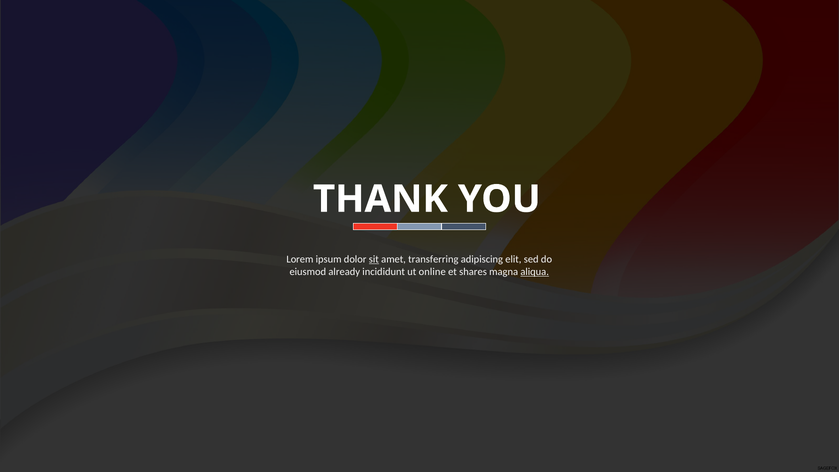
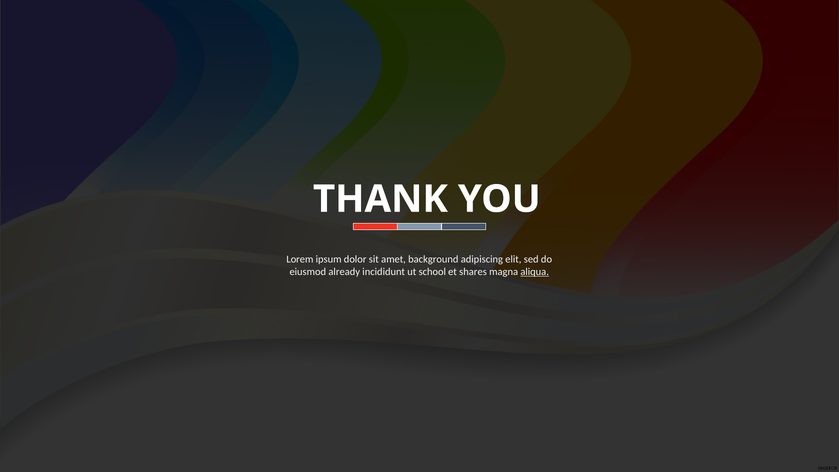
sit underline: present -> none (374, 259)
transferring: transferring -> background (433, 259)
online: online -> school (432, 272)
